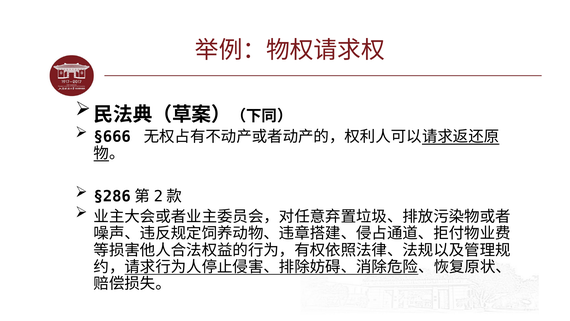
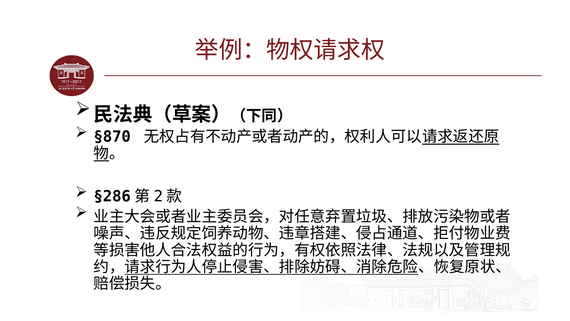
§666: §666 -> §870 (112, 137)
